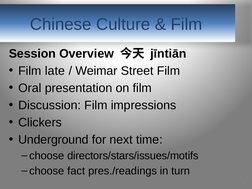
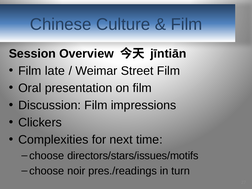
Underground: Underground -> Complexities (53, 140)
fact: fact -> noir (76, 171)
